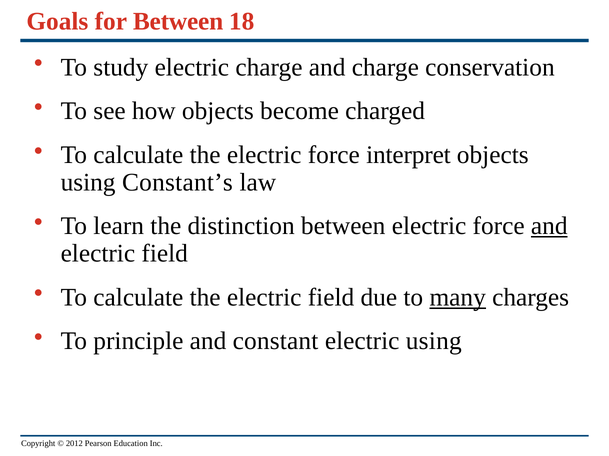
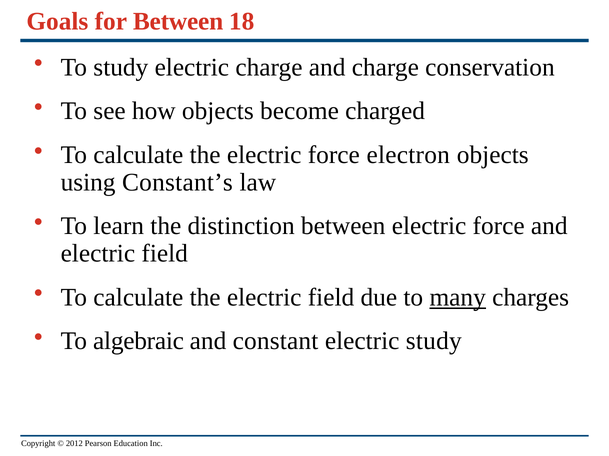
interpret: interpret -> electron (408, 155)
and underline: present -> none (549, 226)
principle: principle -> algebraic (139, 342)
electric using: using -> study (434, 342)
